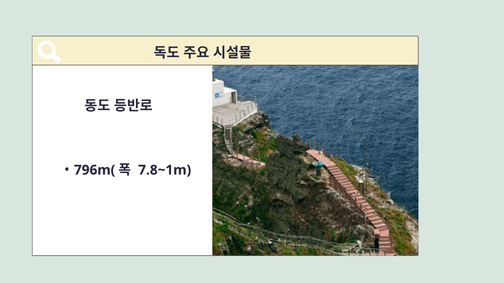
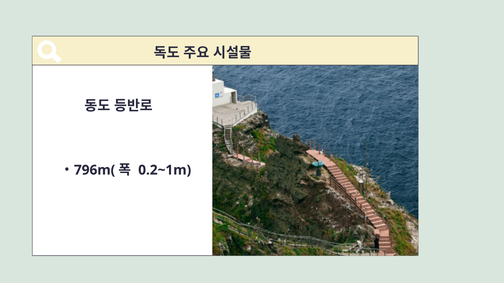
7.8~1m: 7.8~1m -> 0.2~1m (165, 170)
